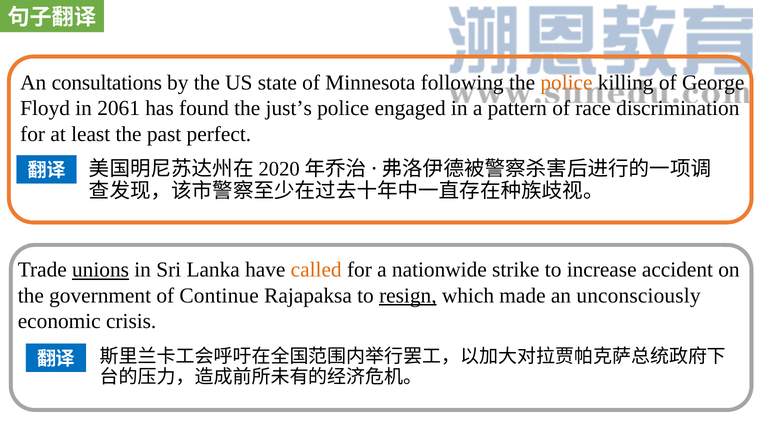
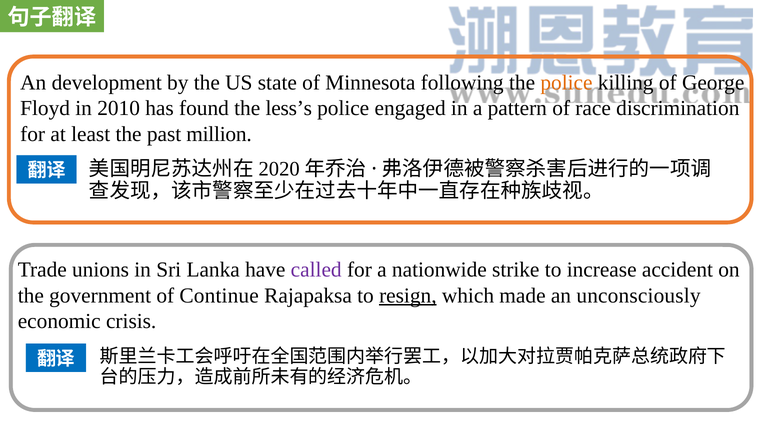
consultations: consultations -> development (107, 83)
2061: 2061 -> 2010 (119, 108)
just’s: just’s -> less’s (289, 108)
perfect: perfect -> million (219, 134)
unions underline: present -> none (101, 270)
called colour: orange -> purple (316, 270)
